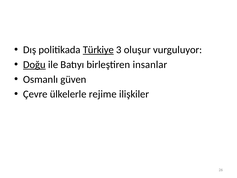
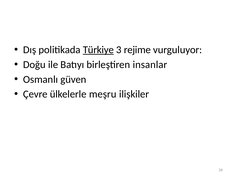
oluşur: oluşur -> rejime (137, 50)
Doğu underline: present -> none (34, 64)
rejime: rejime -> meşru (103, 94)
